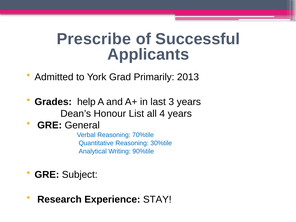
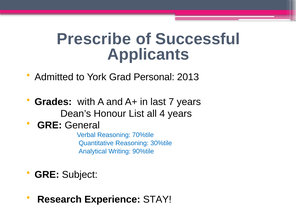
Primarily: Primarily -> Personal (154, 77)
help: help -> with (86, 102)
3: 3 -> 7 (171, 102)
